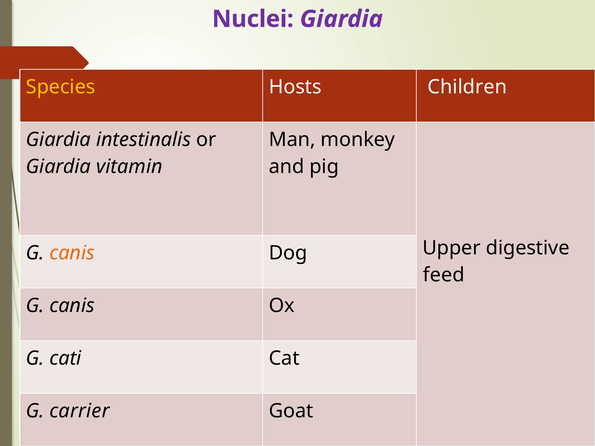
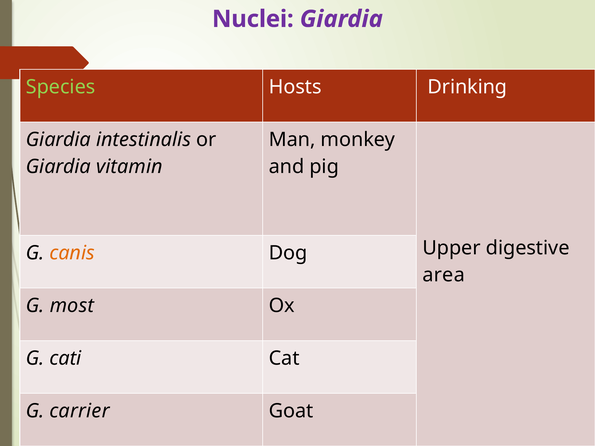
Species colour: yellow -> light green (61, 87)
Children: Children -> Drinking (467, 87)
feed: feed -> area (444, 275)
canis: canis -> most (72, 306)
